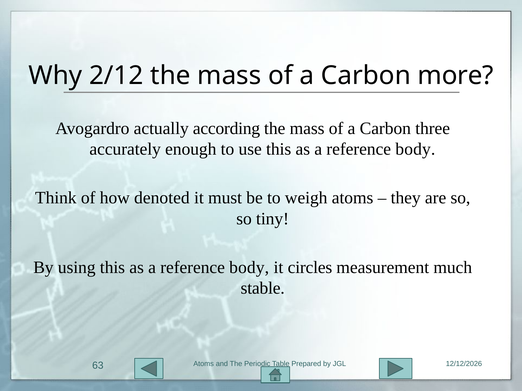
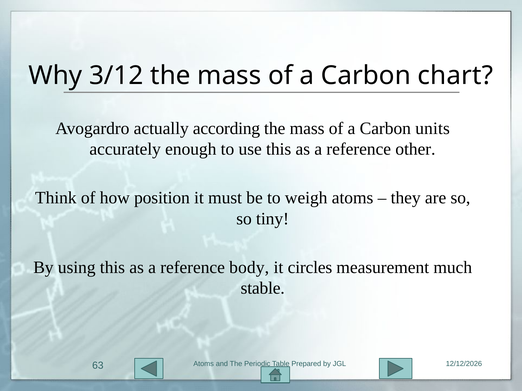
2/12: 2/12 -> 3/12 (116, 76)
more: more -> chart (455, 76)
three: three -> units (433, 128)
body: body -> other (415, 149)
denoted: denoted -> position (162, 198)
